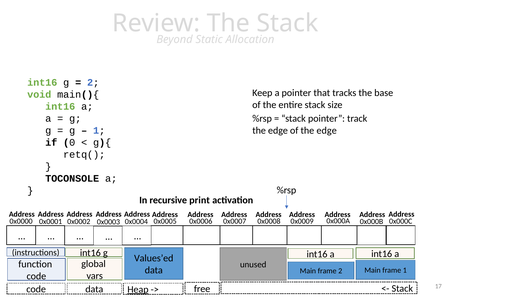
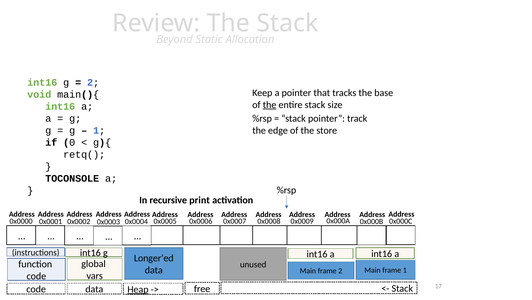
the underline: none -> present (270, 105)
of the edge: edge -> store (327, 130)
Values’ed: Values’ed -> Longer’ed (154, 258)
